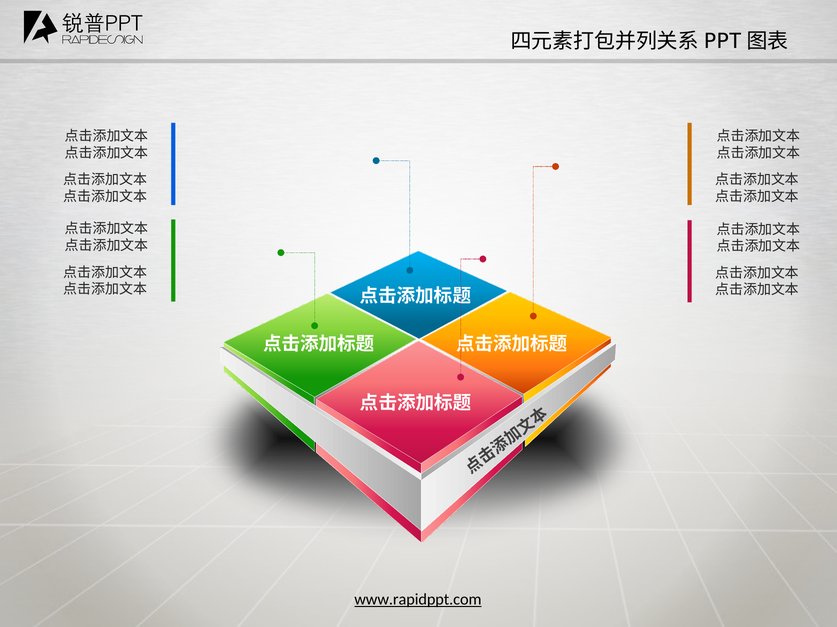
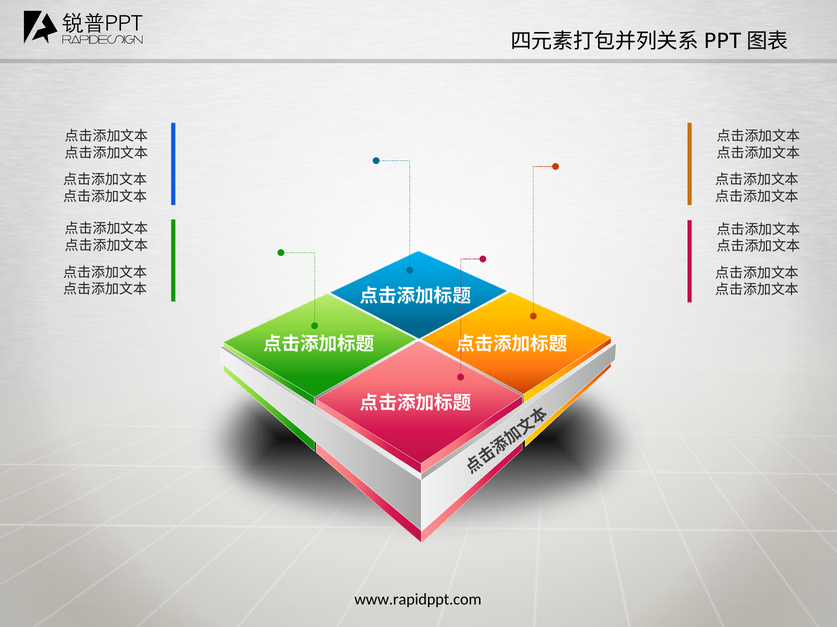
www.rapidppt.com underline: present -> none (418, 600)
